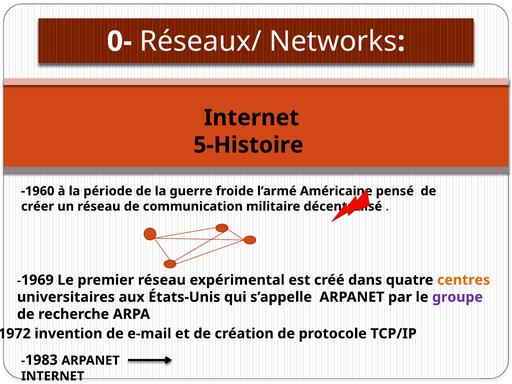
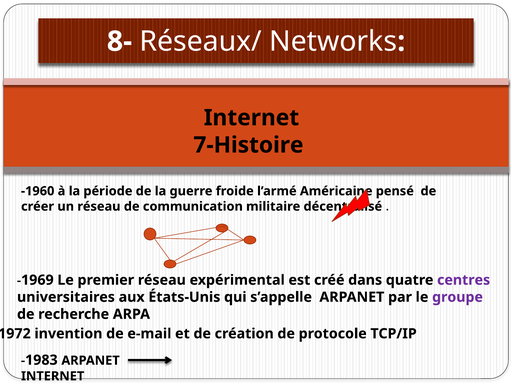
0-: 0- -> 8- (120, 41)
5-Histoire: 5-Histoire -> 7-Histoire (248, 145)
centres colour: orange -> purple (464, 280)
